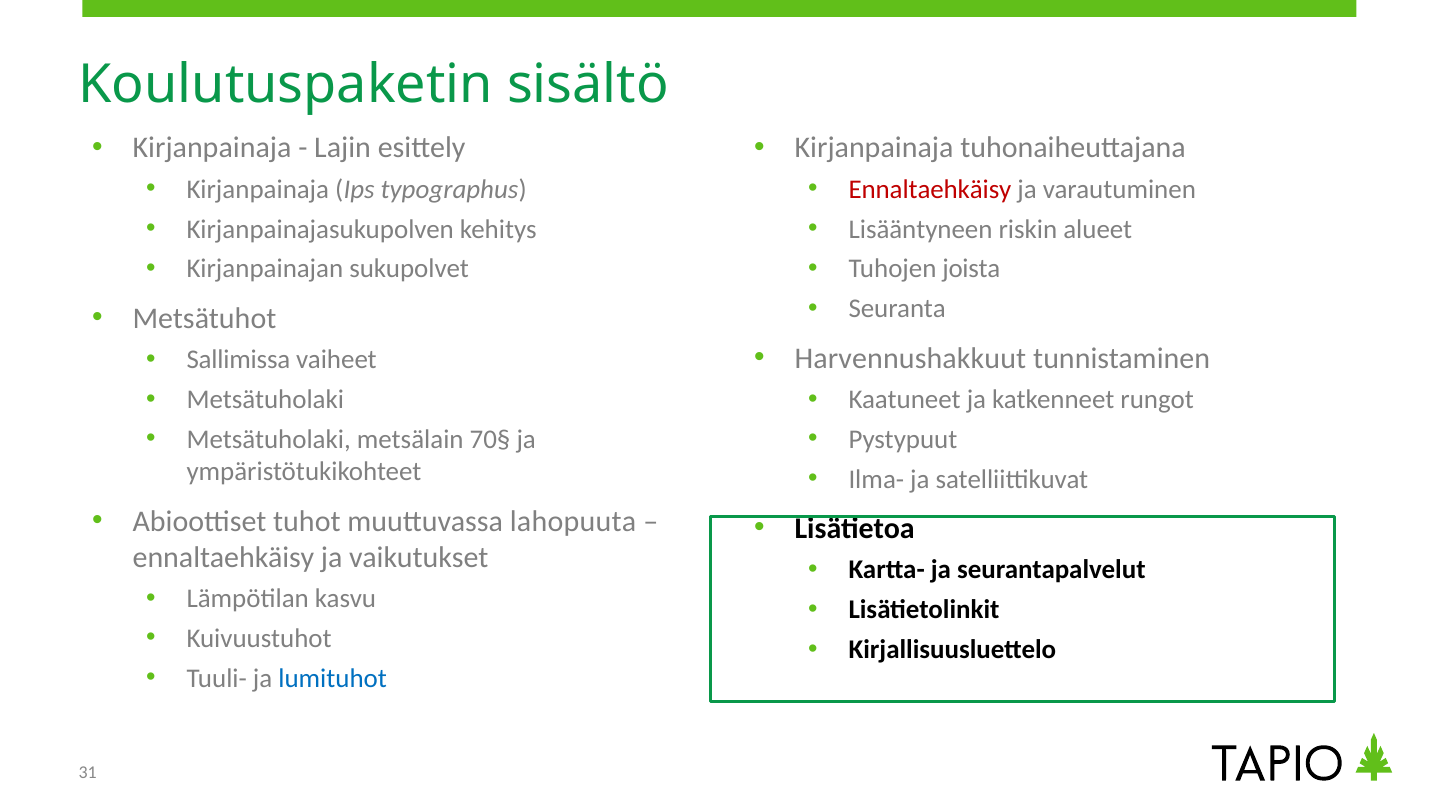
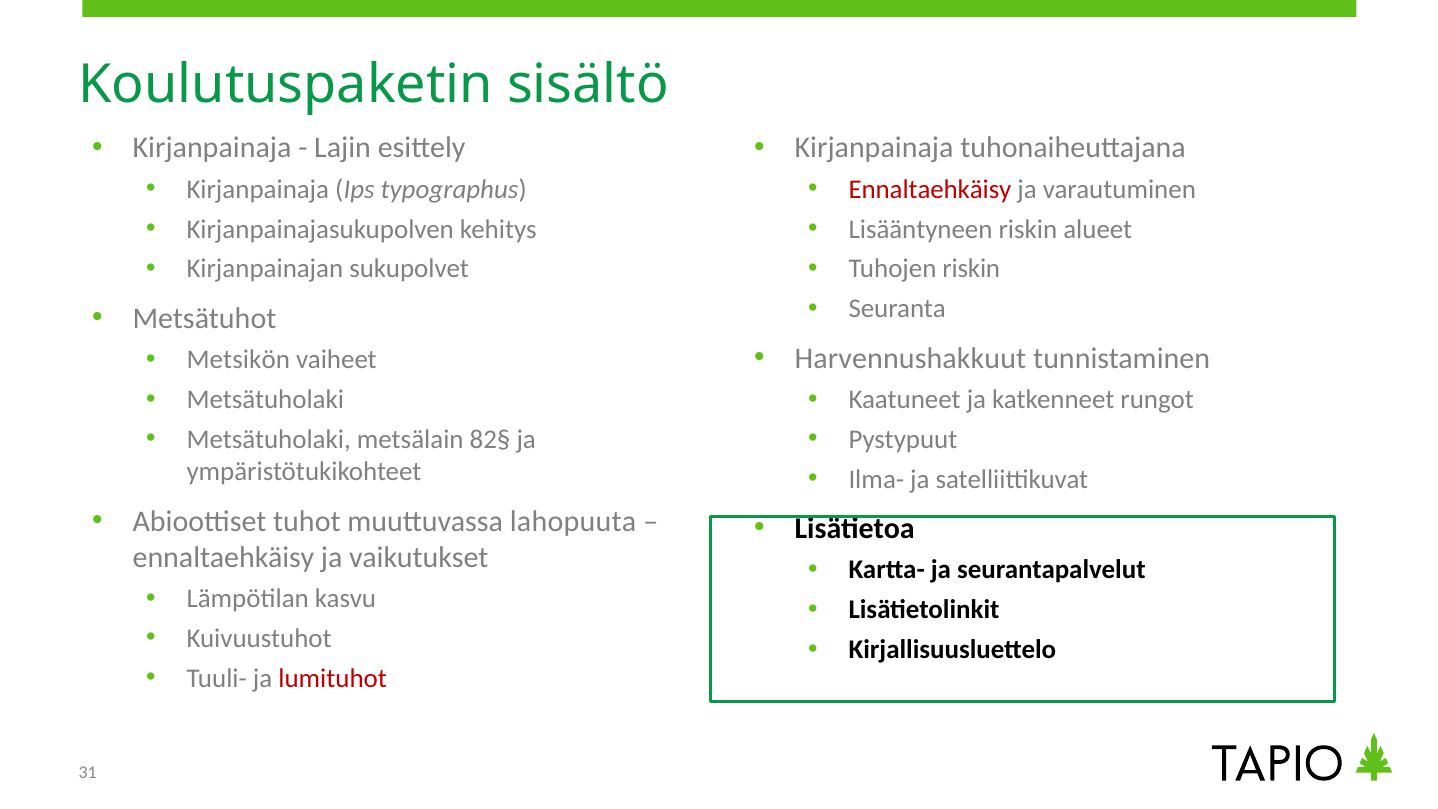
Tuhojen joista: joista -> riskin (971, 269)
Sallimissa: Sallimissa -> Metsikön (238, 360)
70§: 70§ -> 82§ (490, 439)
lumituhot colour: blue -> red (333, 678)
